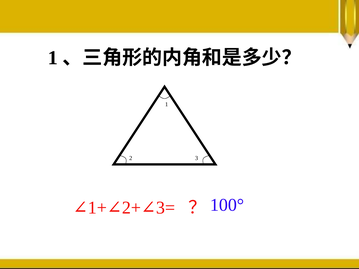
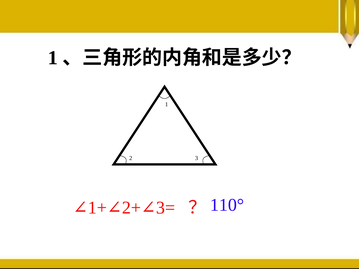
100°: 100° -> 110° (227, 205)
